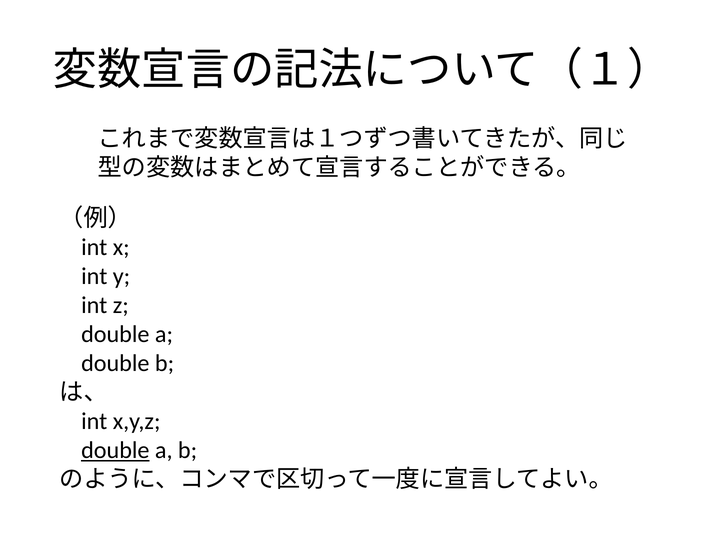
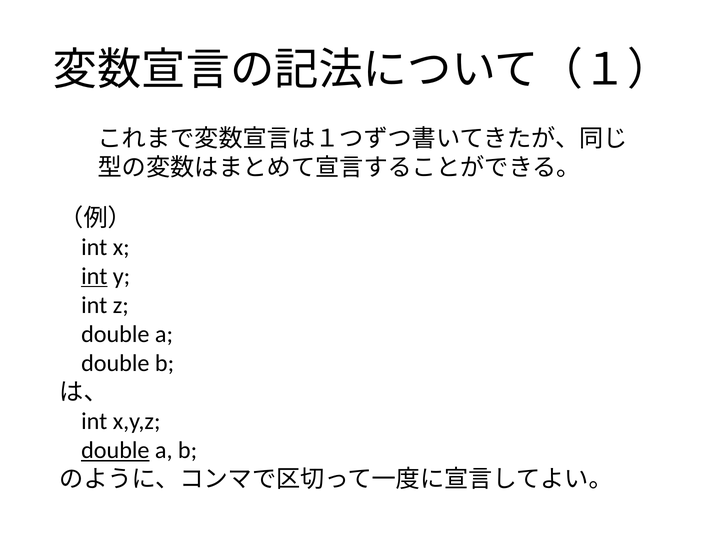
int underline: none -> present (94, 276)
